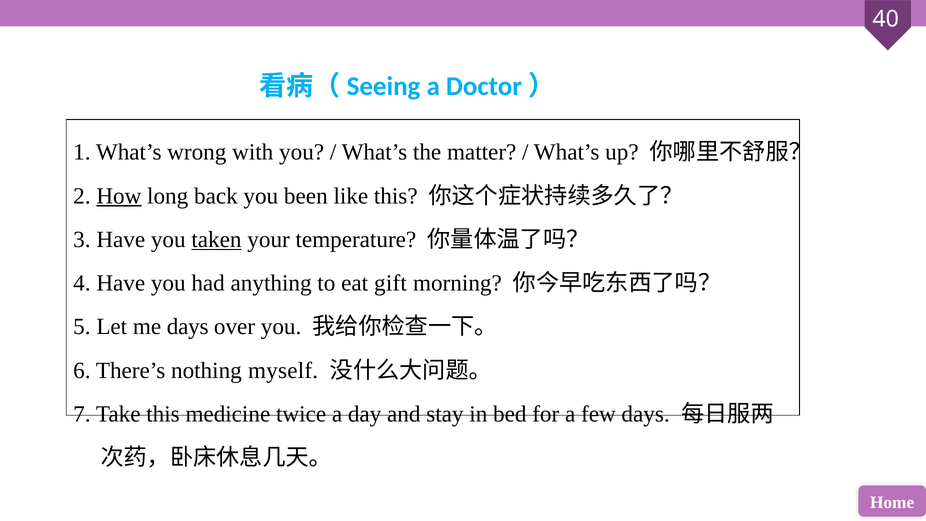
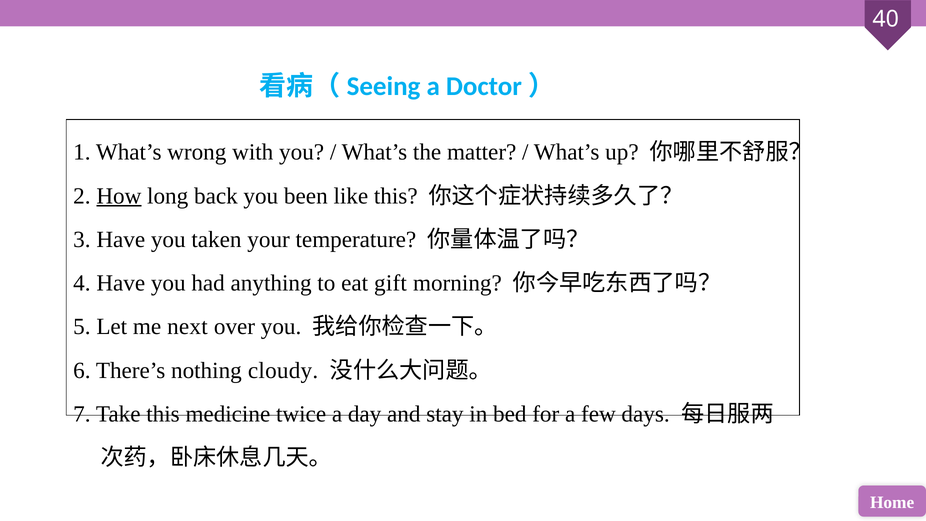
taken underline: present -> none (216, 239)
me days: days -> next (187, 327)
myself: myself -> cloudy (283, 370)
